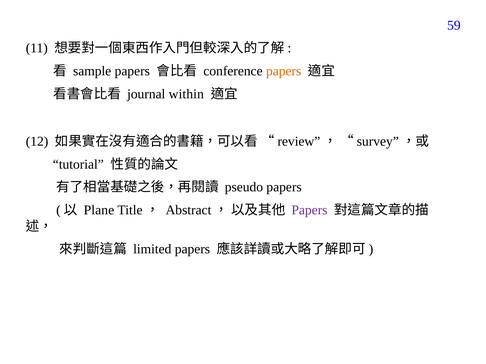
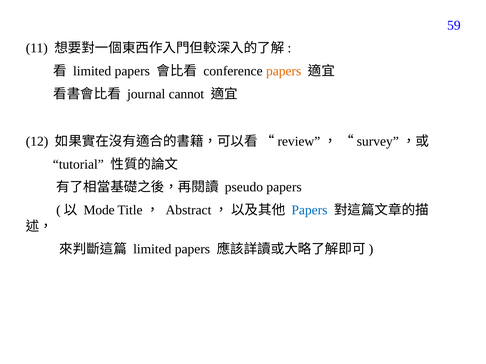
sample: sample -> limited (92, 71)
within: within -> cannot (186, 94)
Plane: Plane -> Mode (99, 210)
Papers colour: purple -> blue (309, 210)
